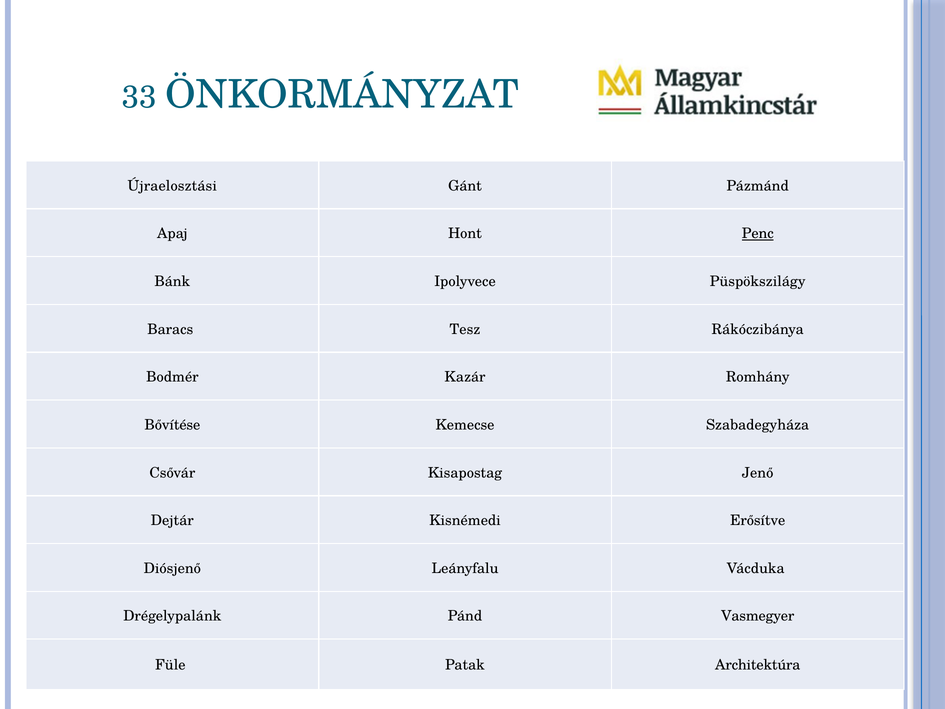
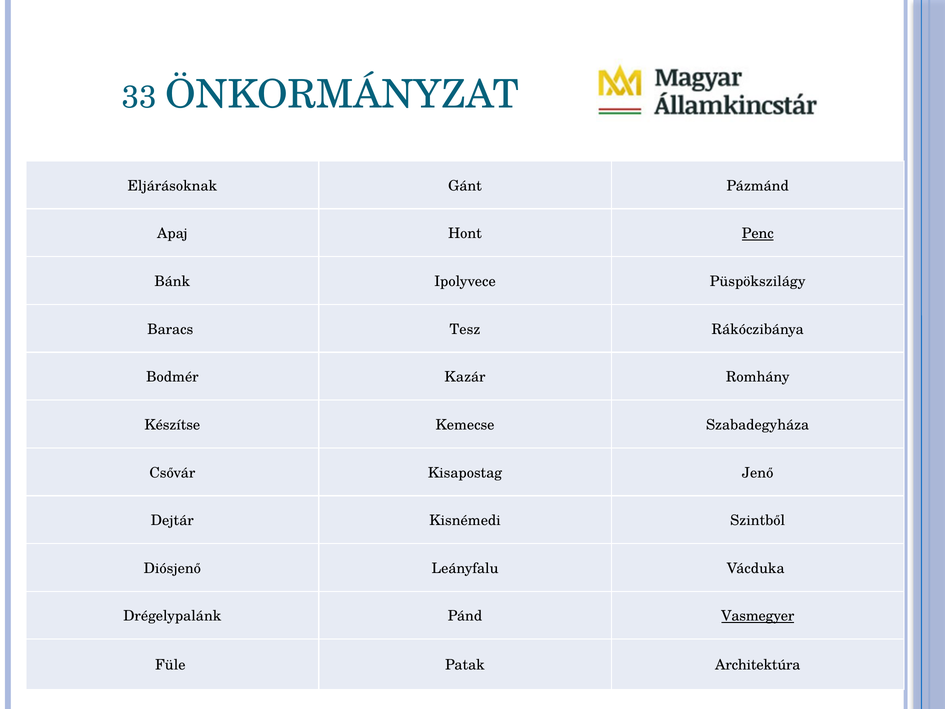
Újraelosztási: Újraelosztási -> Eljárásoknak (172, 186)
Bővítése: Bővítése -> Készítse (172, 425)
Erősítve: Erősítve -> Szintből (758, 520)
Vasmegyer underline: none -> present (758, 616)
